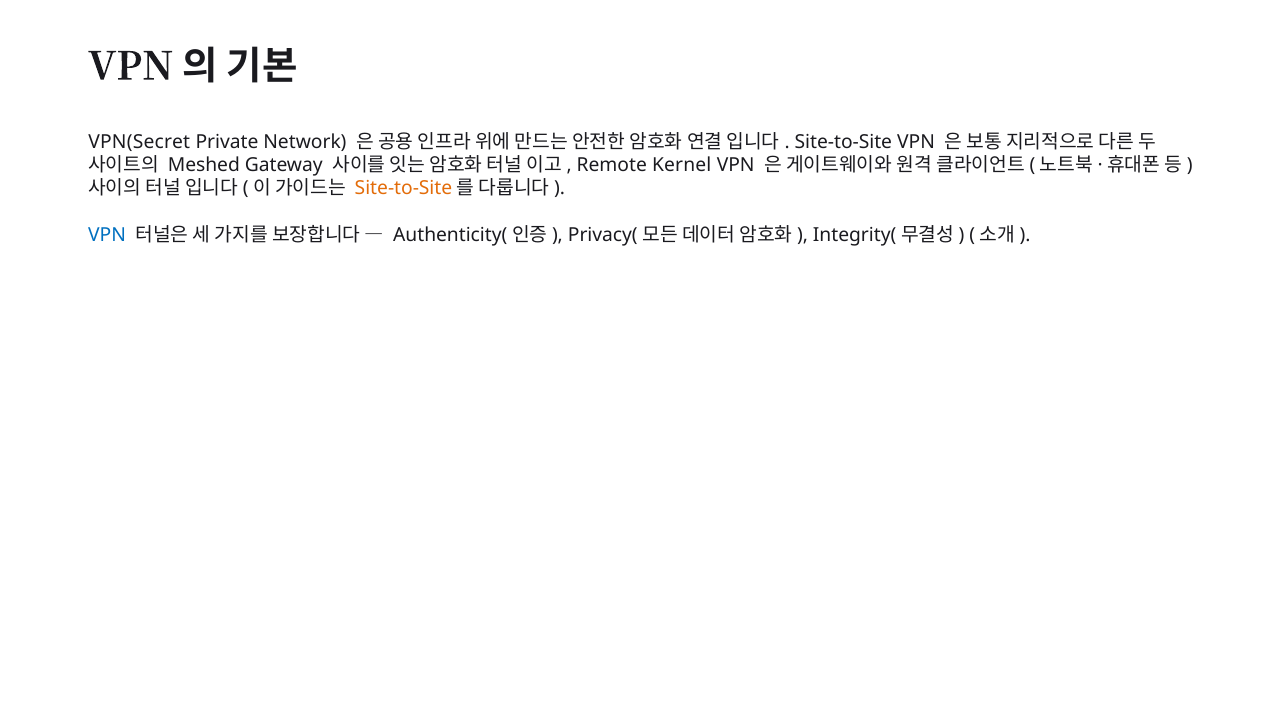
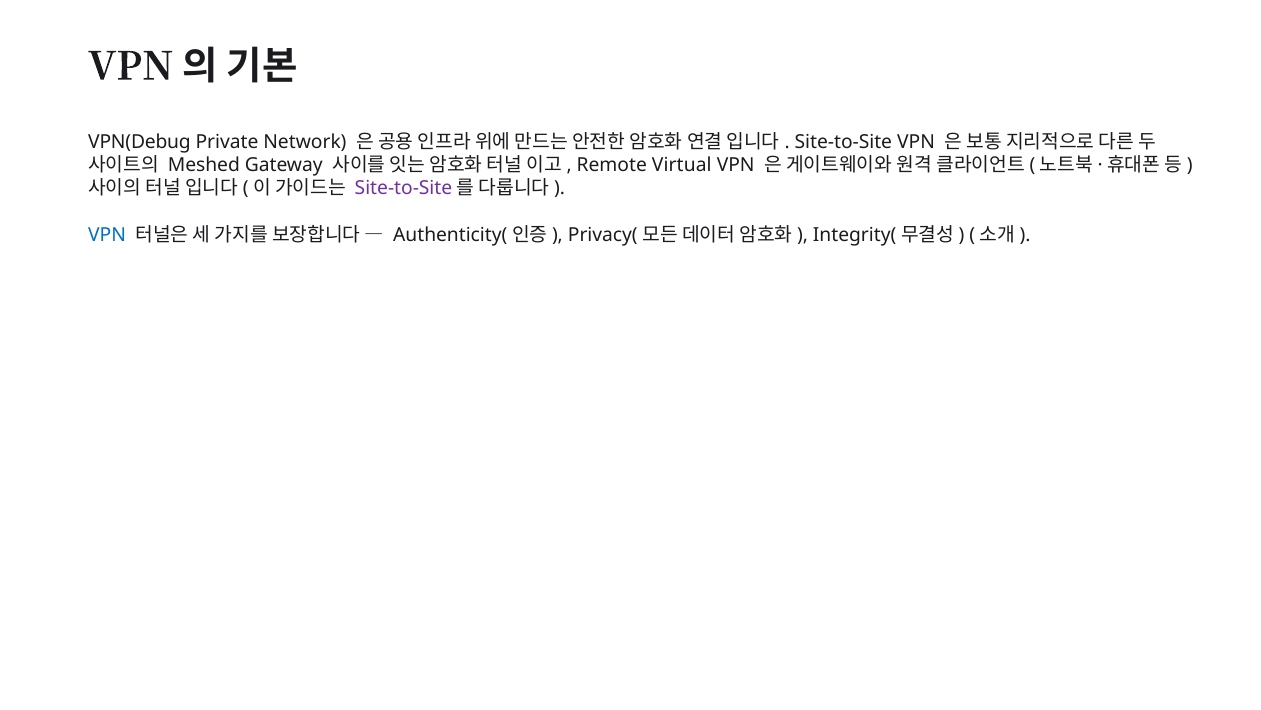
VPN(Secret: VPN(Secret -> VPN(Debug (139, 142)
Kernel: Kernel -> Virtual (682, 165)
Site-to-Site colour: orange -> purple (403, 188)
